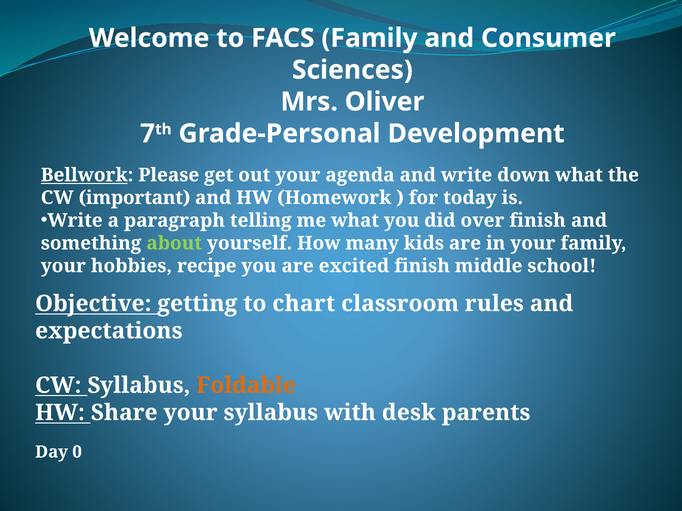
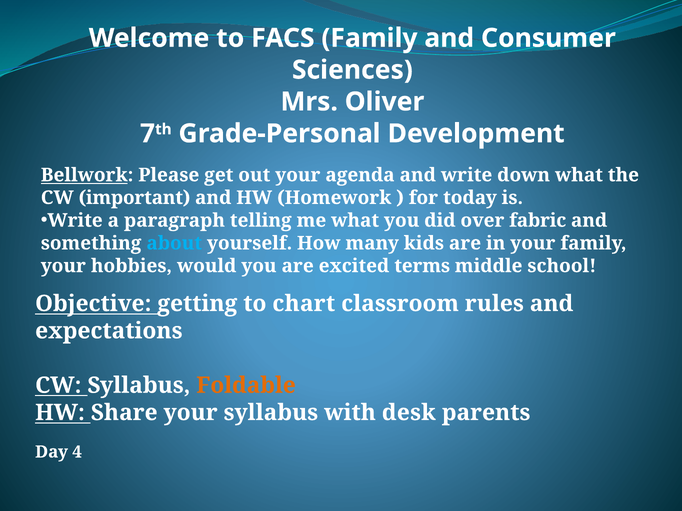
over finish: finish -> fabric (538, 221)
about colour: light green -> light blue (174, 243)
recipe: recipe -> would (207, 266)
excited finish: finish -> terms (422, 266)
0: 0 -> 4 (77, 452)
